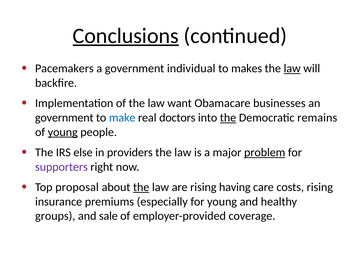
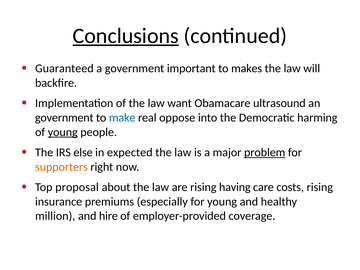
Pacemakers: Pacemakers -> Guaranteed (64, 68)
individual: individual -> important (191, 68)
law underline: present -> none (292, 68)
businesses: businesses -> ultrasound (279, 103)
doctors: doctors -> oppose (177, 118)
the underline: present -> none (228, 118)
remains: remains -> harming (317, 118)
providers: providers -> expected (130, 152)
supporters colour: purple -> orange (61, 167)
the underline: present -> none (141, 187)
groups: groups -> million (55, 216)
sale: sale -> hire (108, 216)
